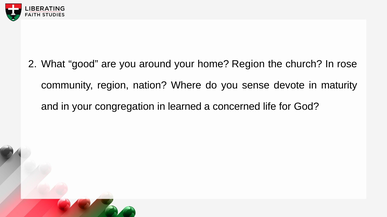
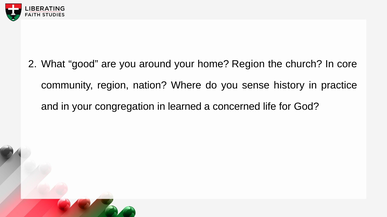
rose: rose -> core (347, 64)
devote: devote -> history (289, 85)
maturity: maturity -> practice (339, 85)
